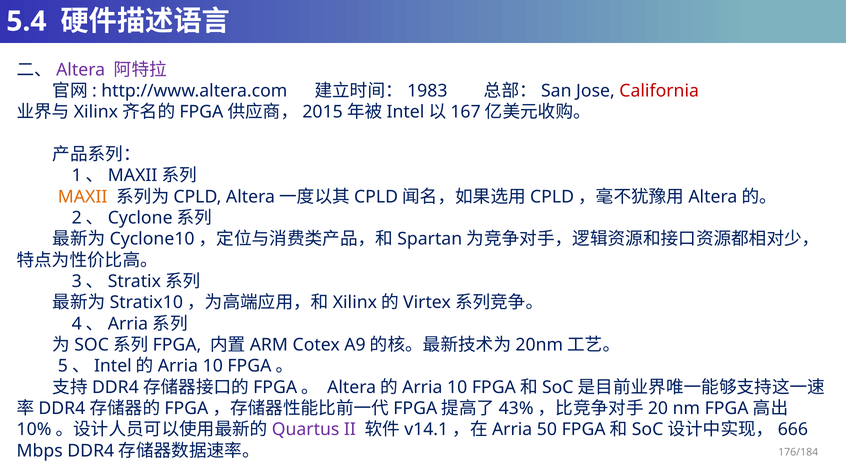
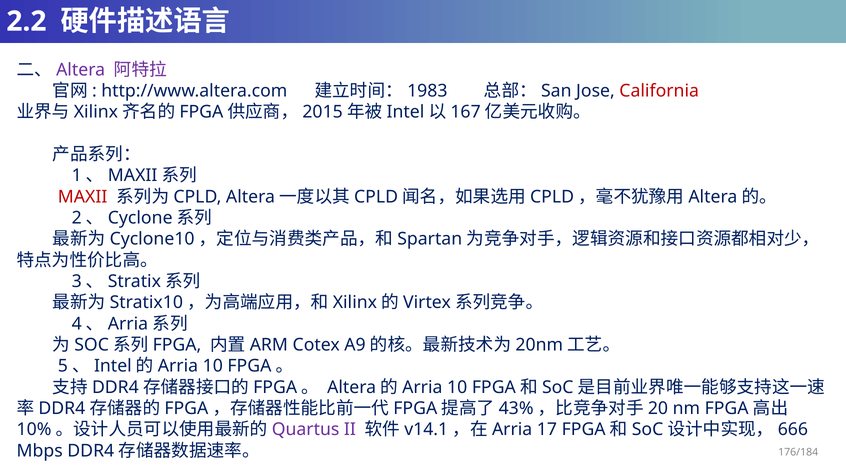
5.4: 5.4 -> 2.2 (26, 21)
MAXII colour: orange -> red (83, 197)
50: 50 -> 17 (547, 430)
